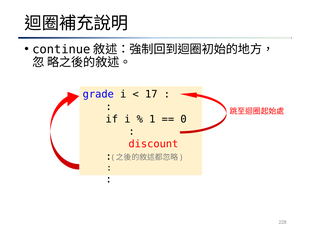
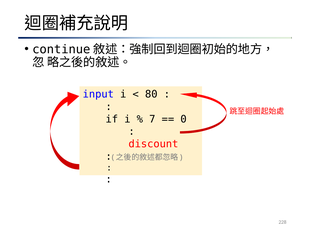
grade: grade -> input (98, 94)
17: 17 -> 80 (151, 94)
1: 1 -> 7 (152, 119)
